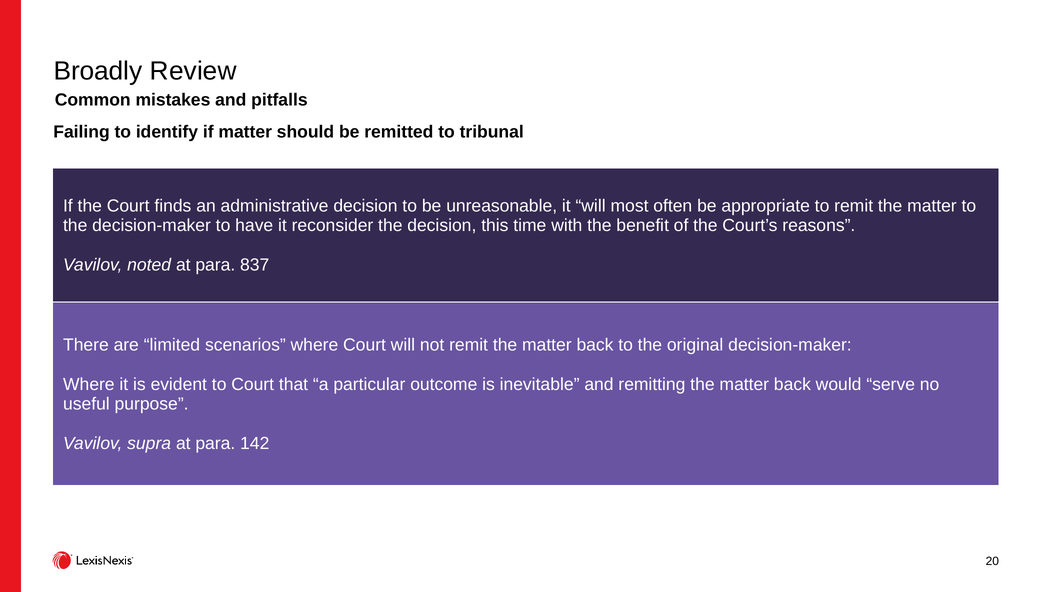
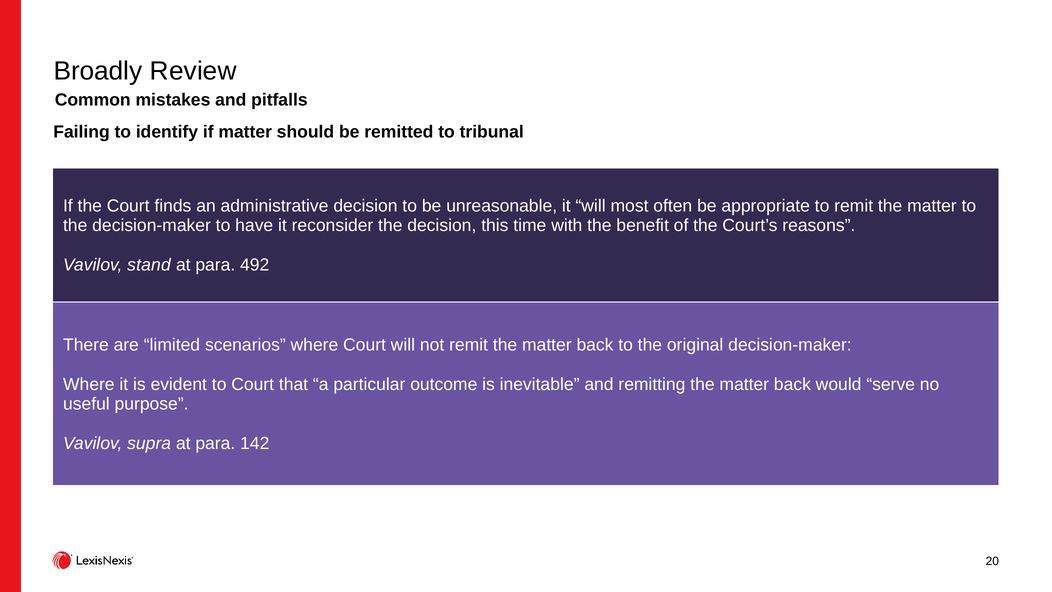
noted: noted -> stand (149, 265)
837: 837 -> 492 (255, 265)
